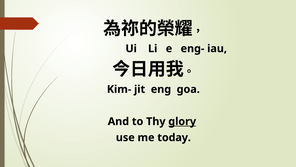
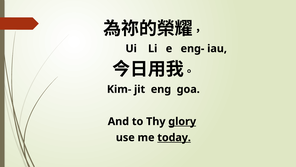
today underline: none -> present (174, 137)
